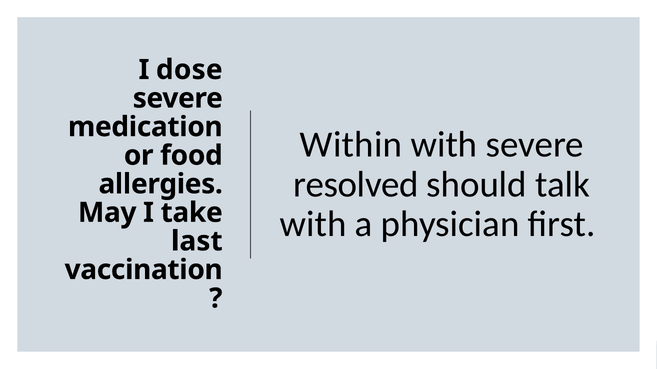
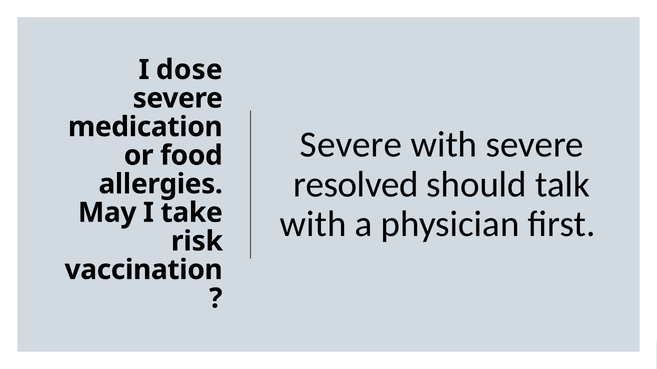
Within: Within -> Severe (351, 145)
last: last -> risk (197, 242)
